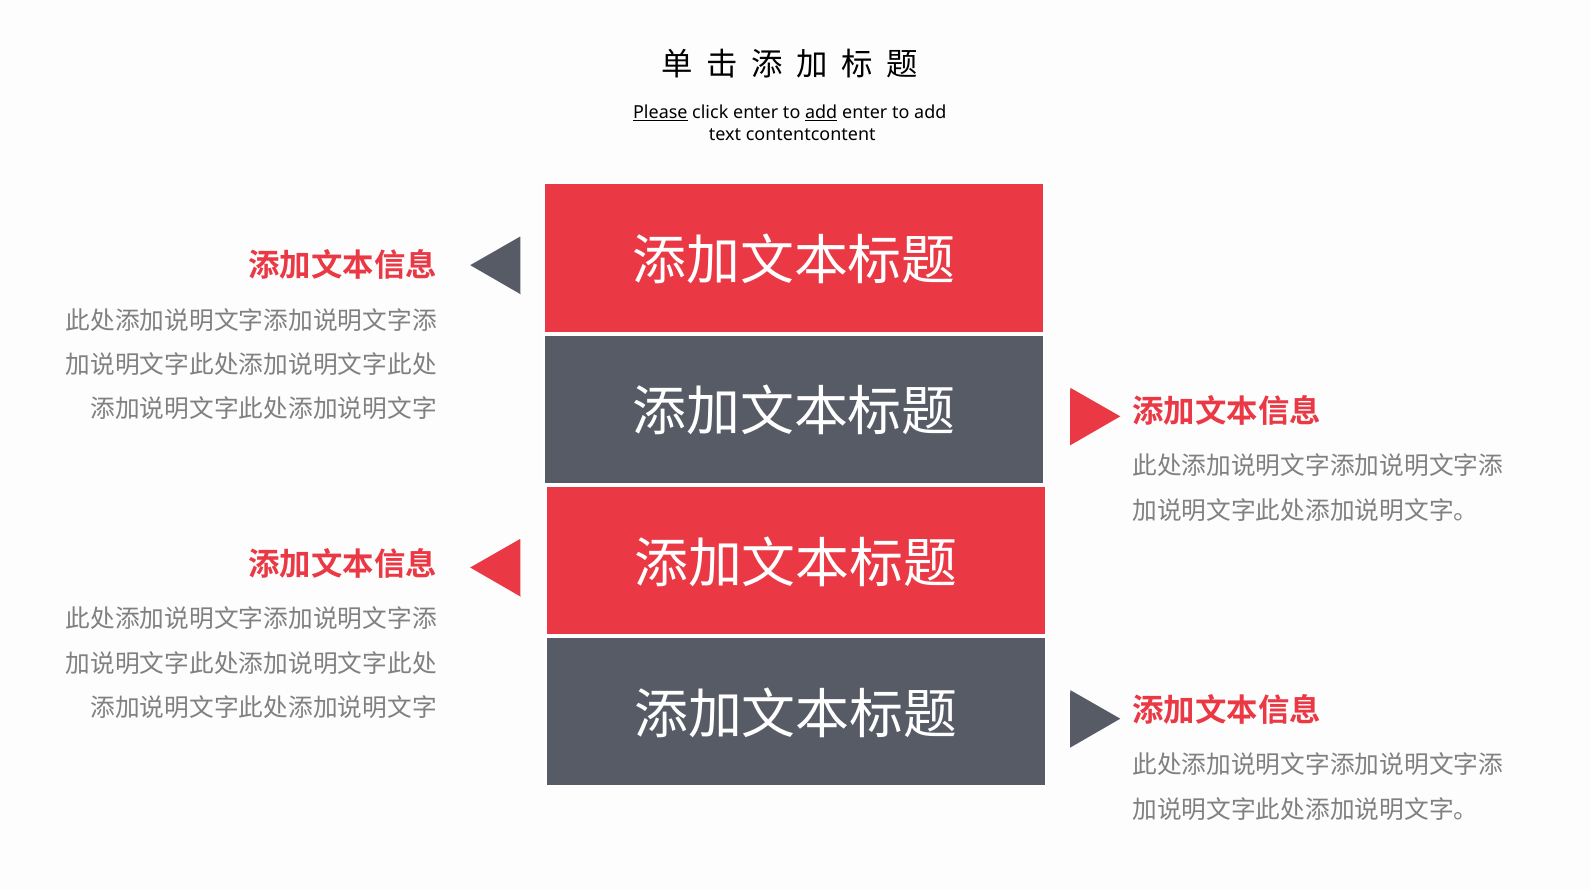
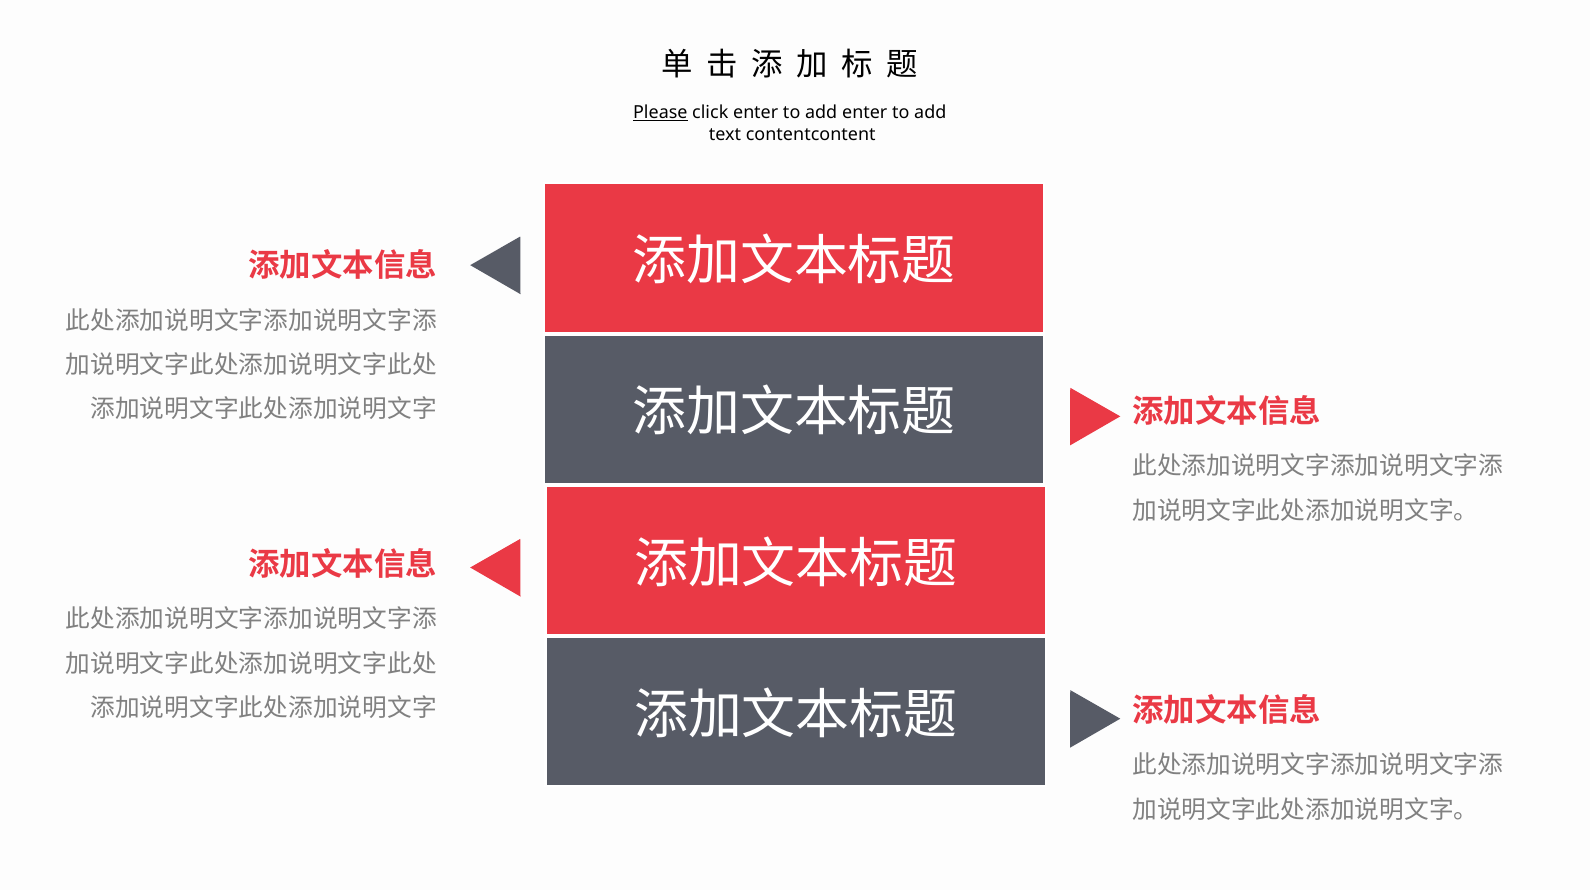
add underline: present -> none (821, 113)
